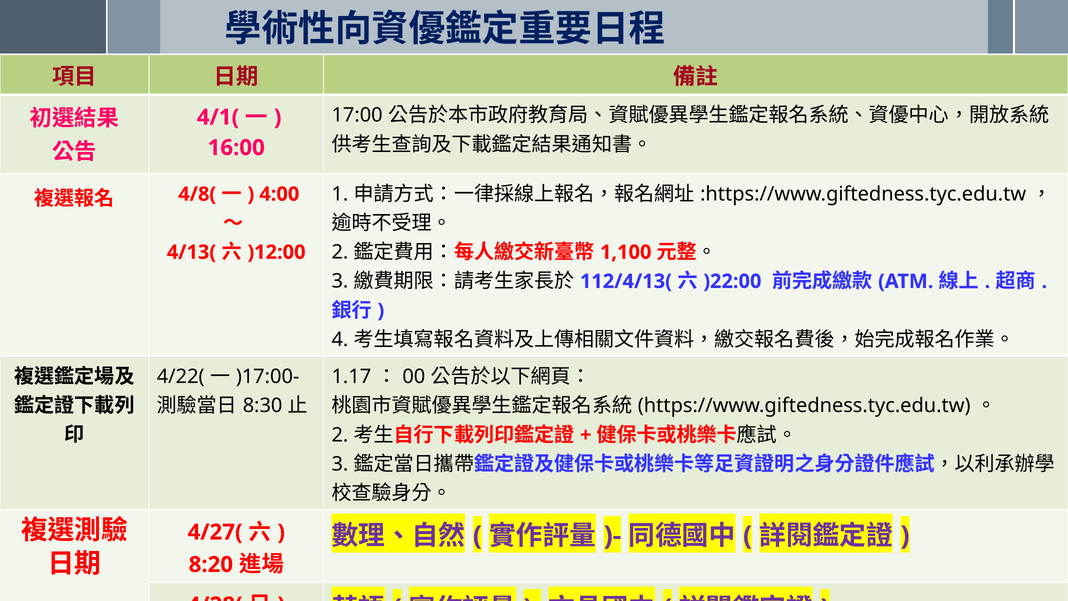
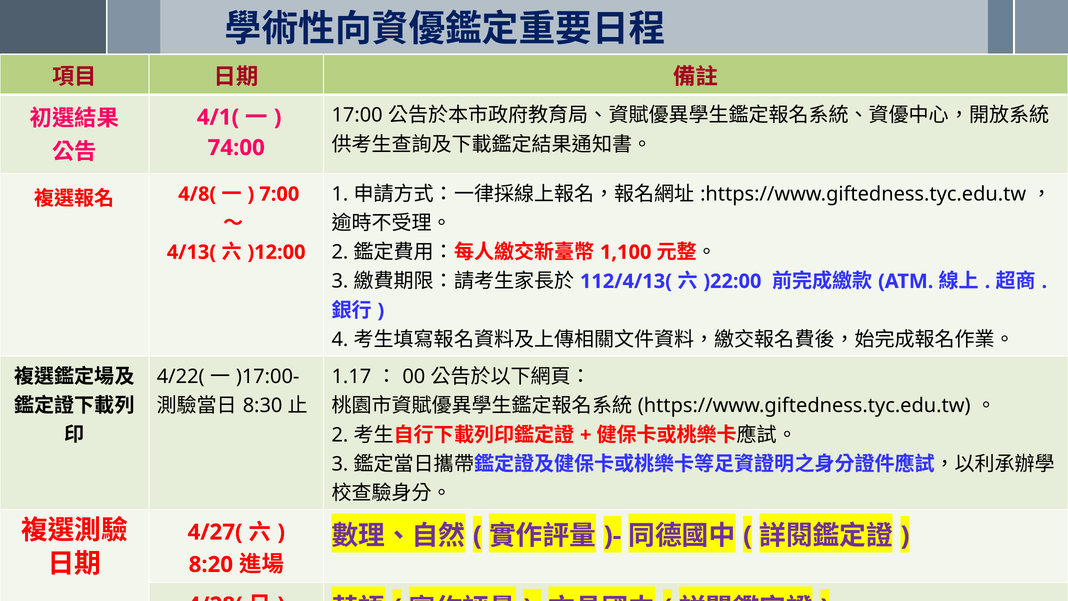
16:00: 16:00 -> 74:00 (236, 148)
4:00: 4:00 -> 7:00 (279, 194)
